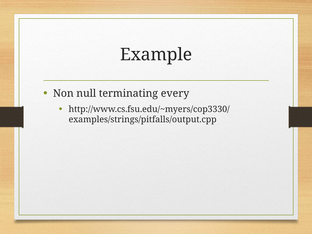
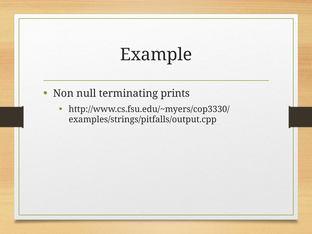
every: every -> prints (175, 93)
